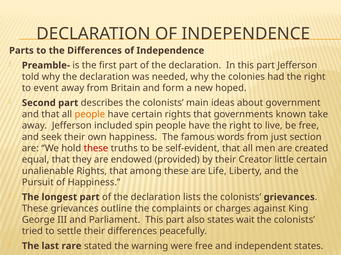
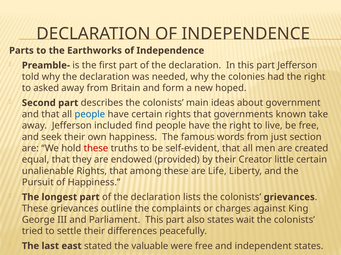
the Differences: Differences -> Earthworks (95, 51)
event: event -> asked (46, 88)
people colour: orange -> blue (90, 115)
spin: spin -> find (144, 126)
rare: rare -> east (72, 247)
warning: warning -> valuable (150, 247)
